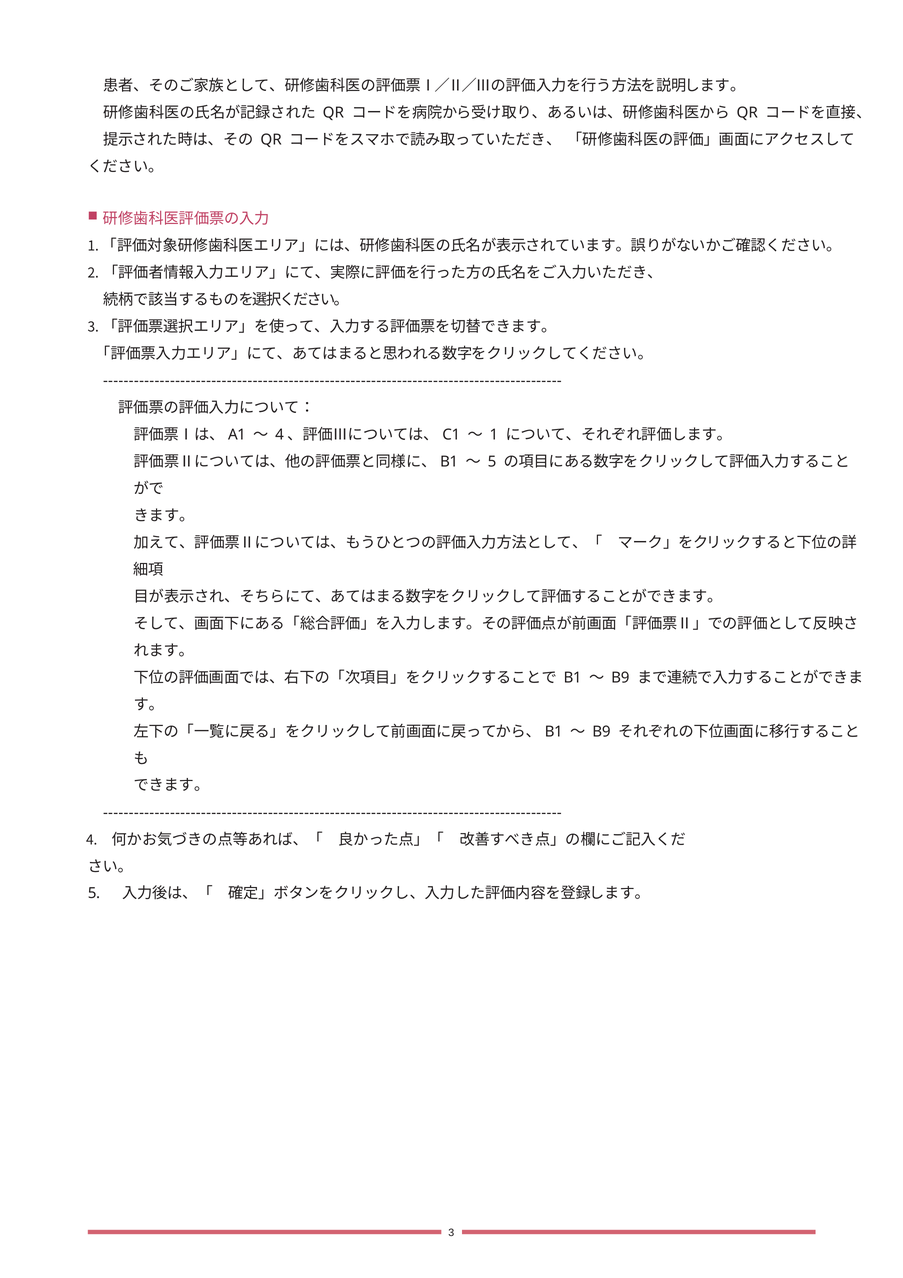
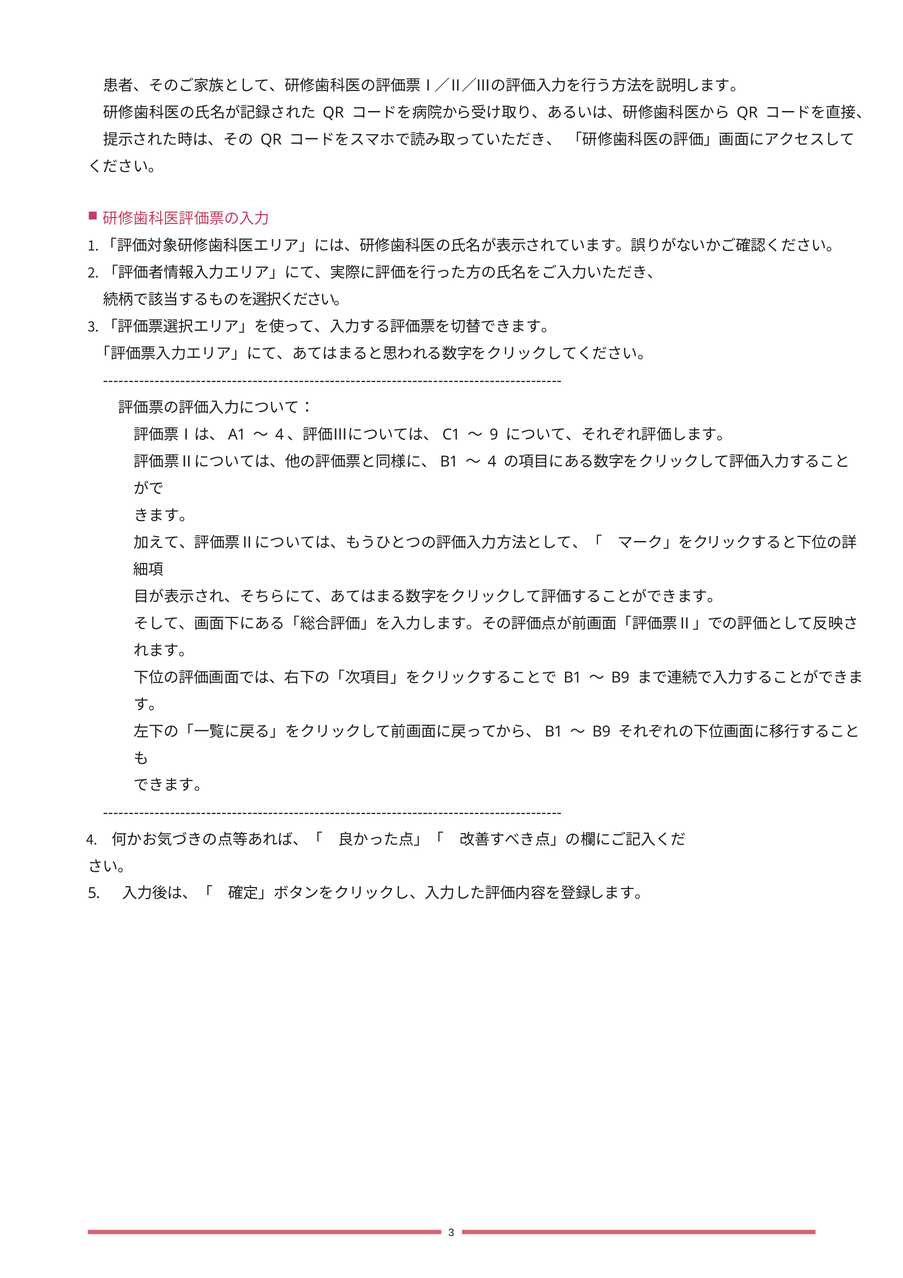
1: 1 -> 9 (494, 435)
5: 5 -> 4 (492, 462)
